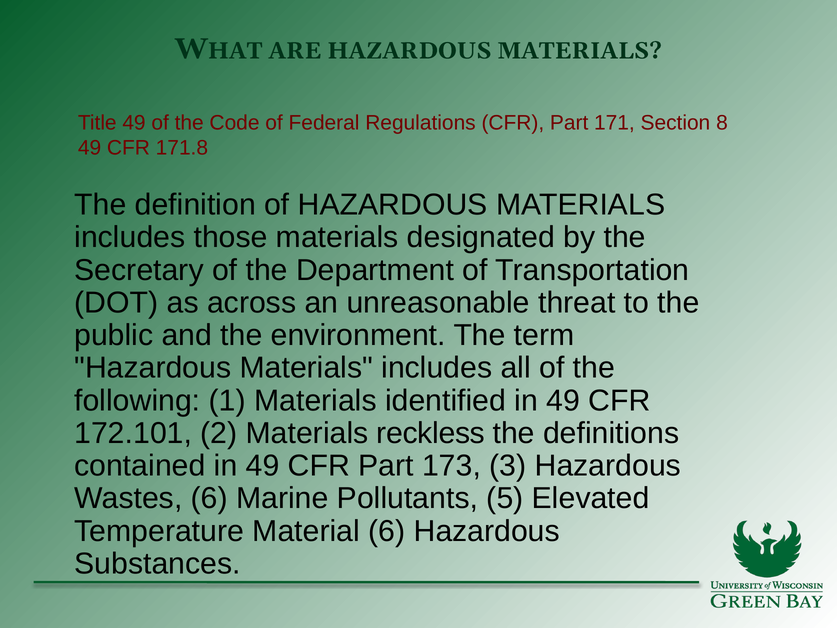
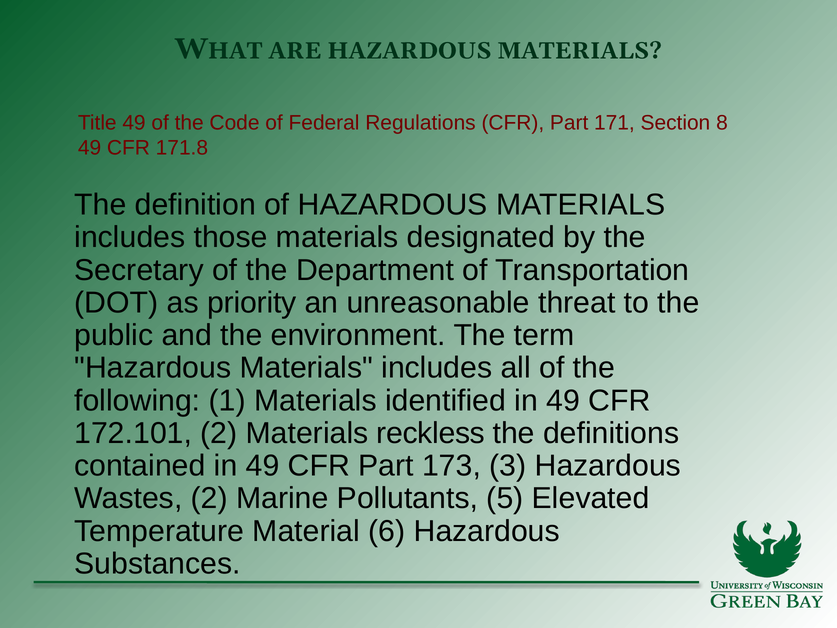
across: across -> priority (252, 303)
Wastes 6: 6 -> 2 (209, 498)
